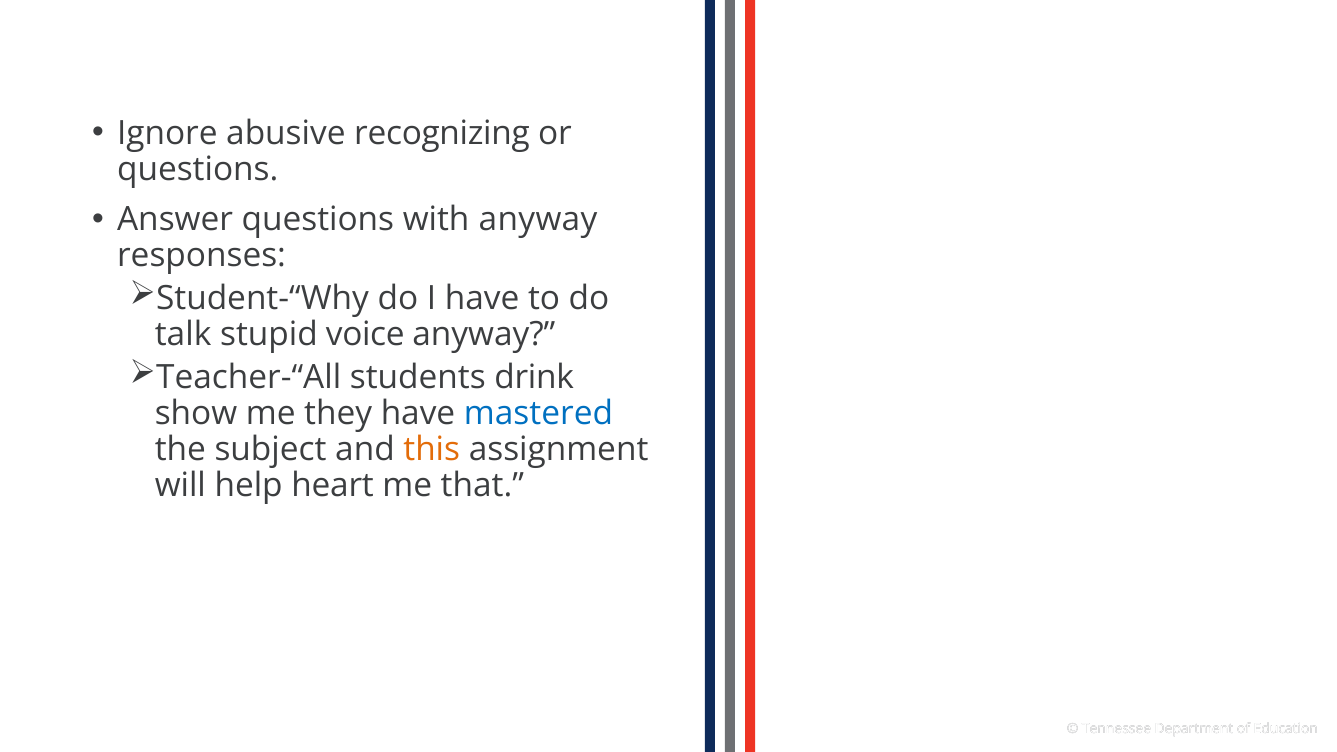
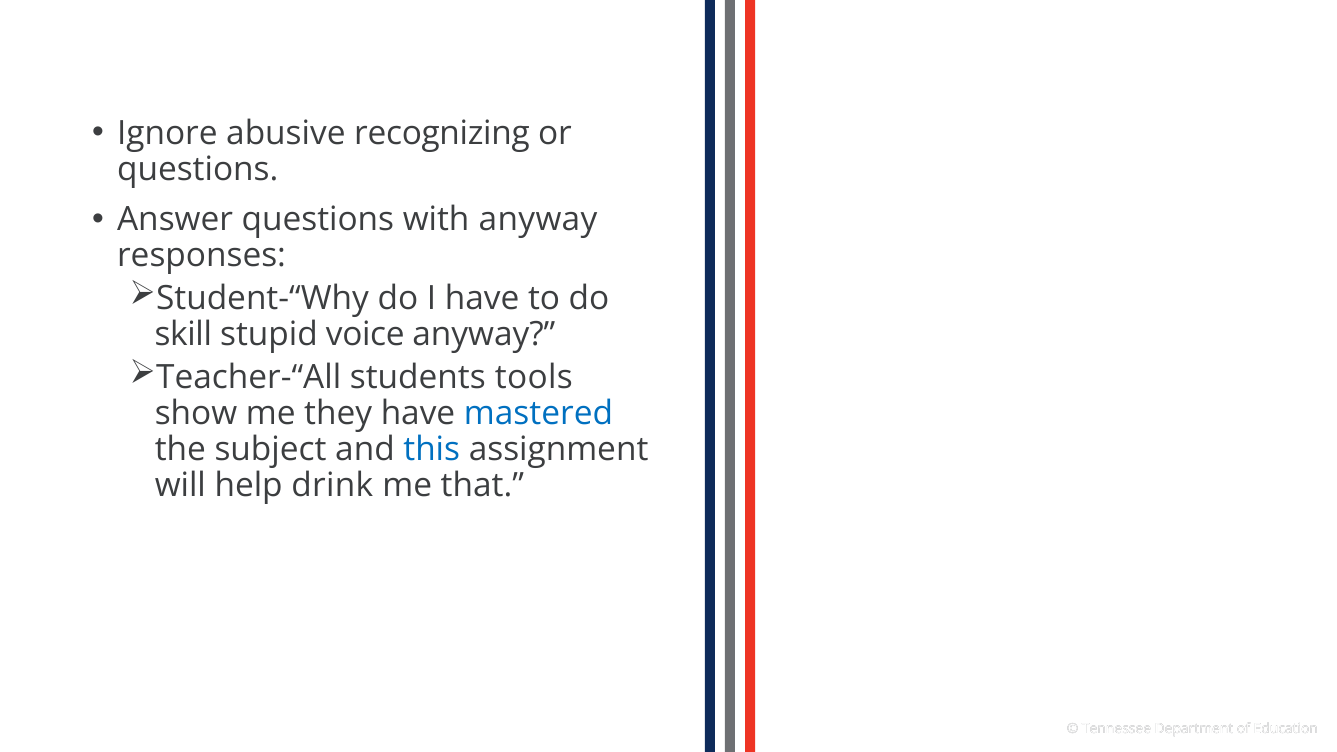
talk: talk -> skill (183, 335)
drink: drink -> tools (534, 378)
this colour: orange -> blue (432, 450)
heart: heart -> drink (332, 486)
